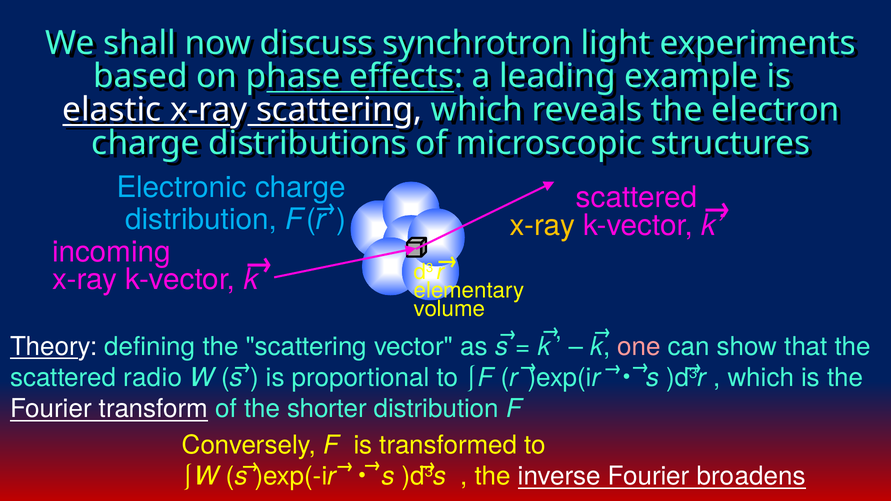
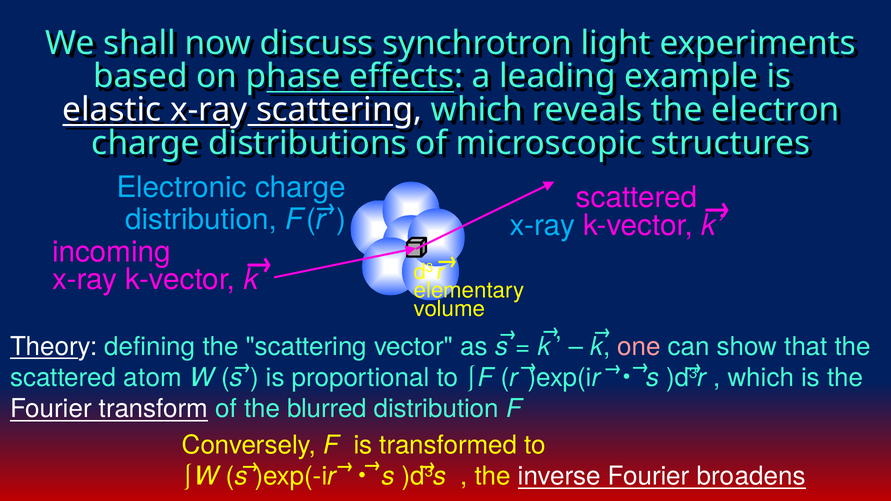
x-ray colour: yellow -> light blue (542, 225)
radio: radio -> atom (153, 378)
shorter: shorter -> blurred (327, 409)
